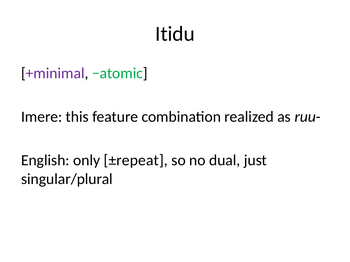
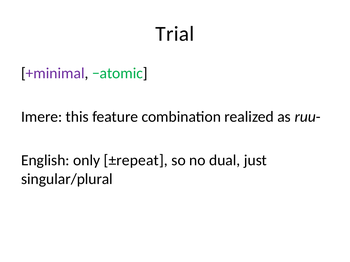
Itidu: Itidu -> Trial (175, 34)
